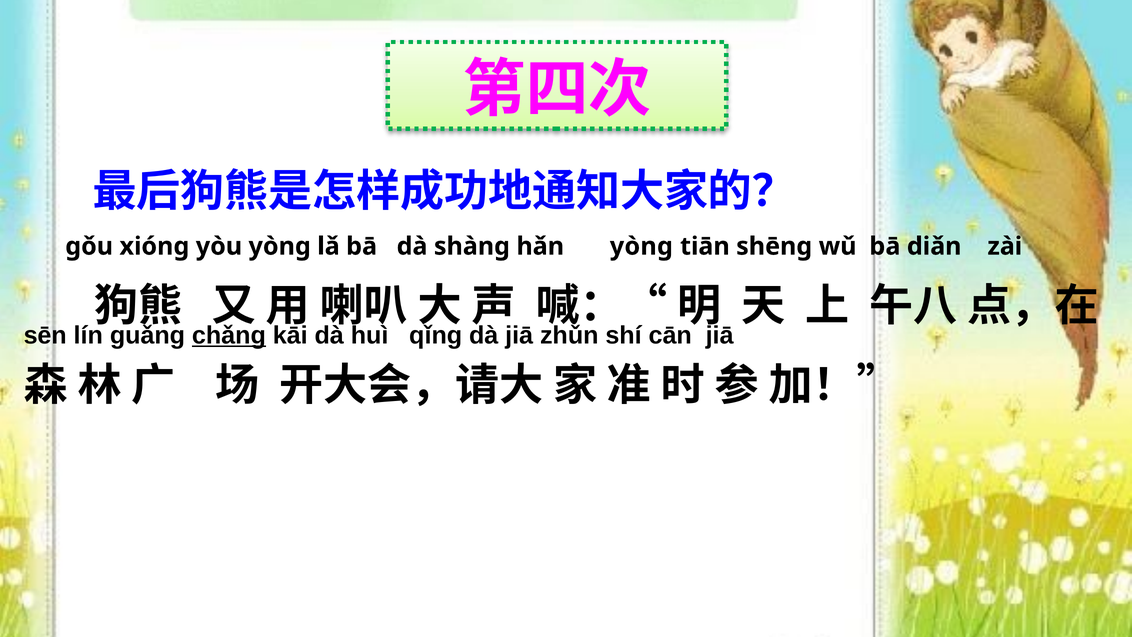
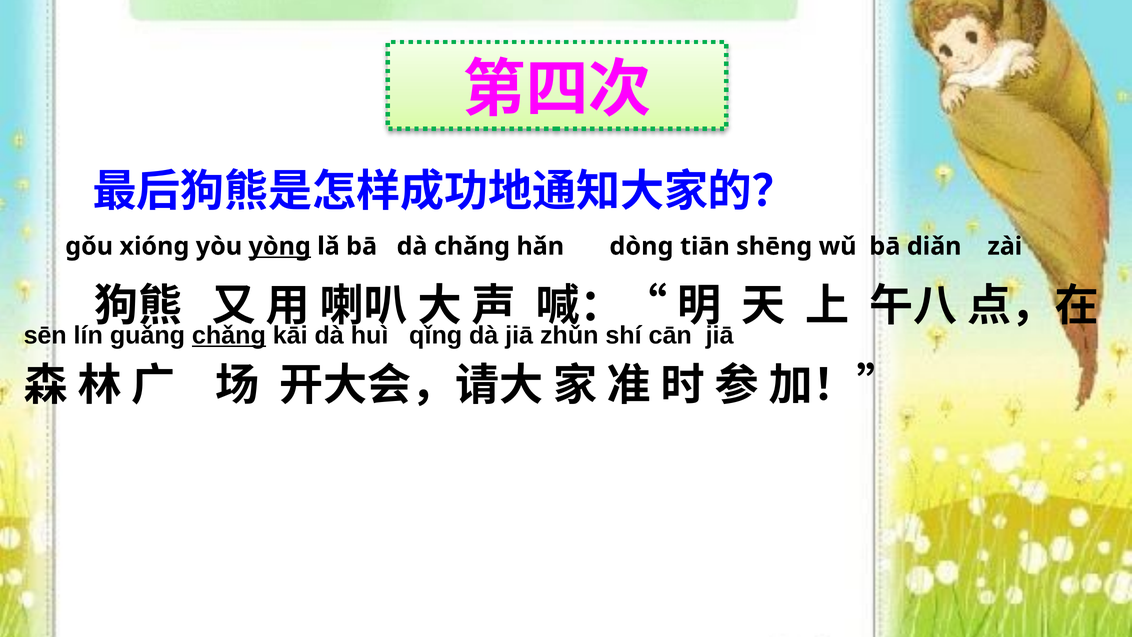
yònɡ underline: none -> present (280, 246)
dà shànɡ: shànɡ -> chǎnɡ (472, 246)
hǎn yònɡ: yònɡ -> dònɡ (641, 246)
